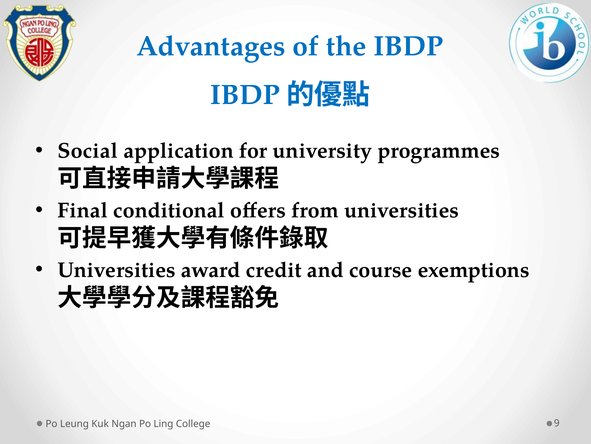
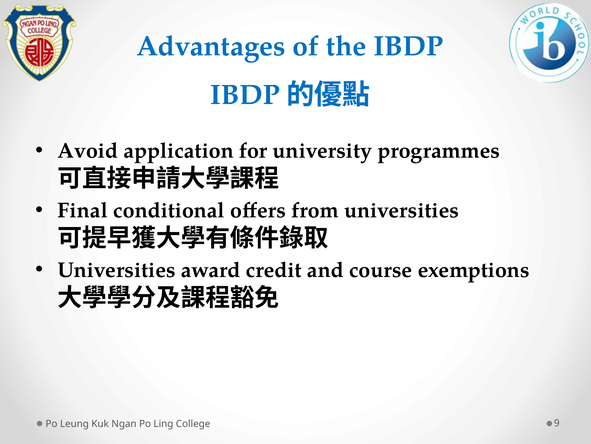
Social: Social -> Avoid (88, 151)
